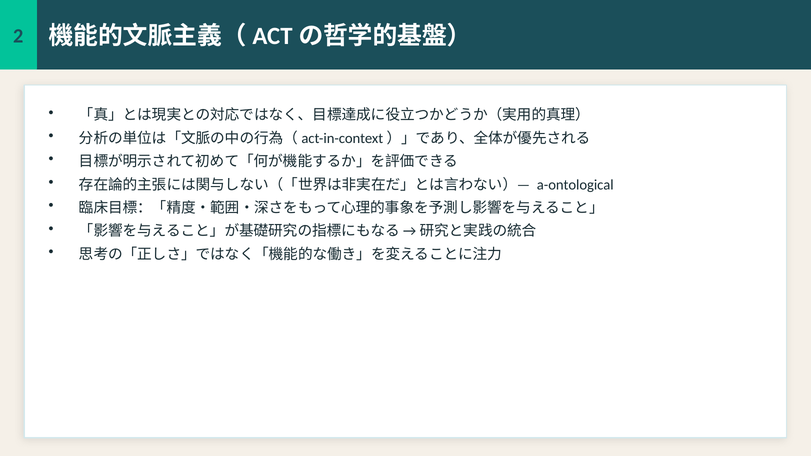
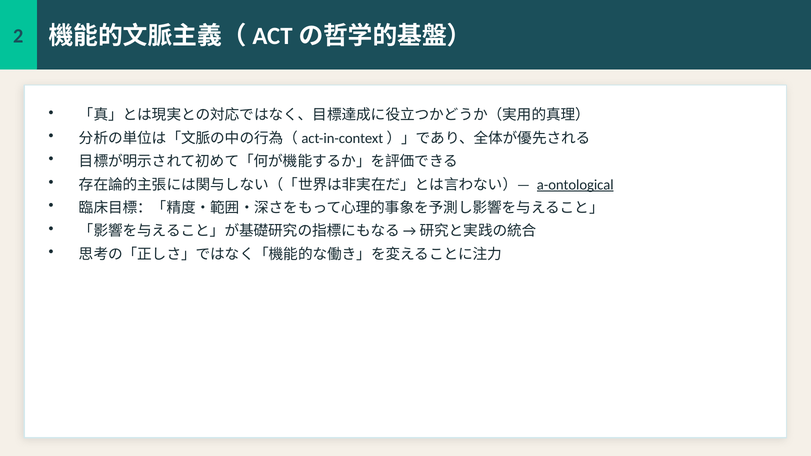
a-ontological underline: none -> present (575, 185)
